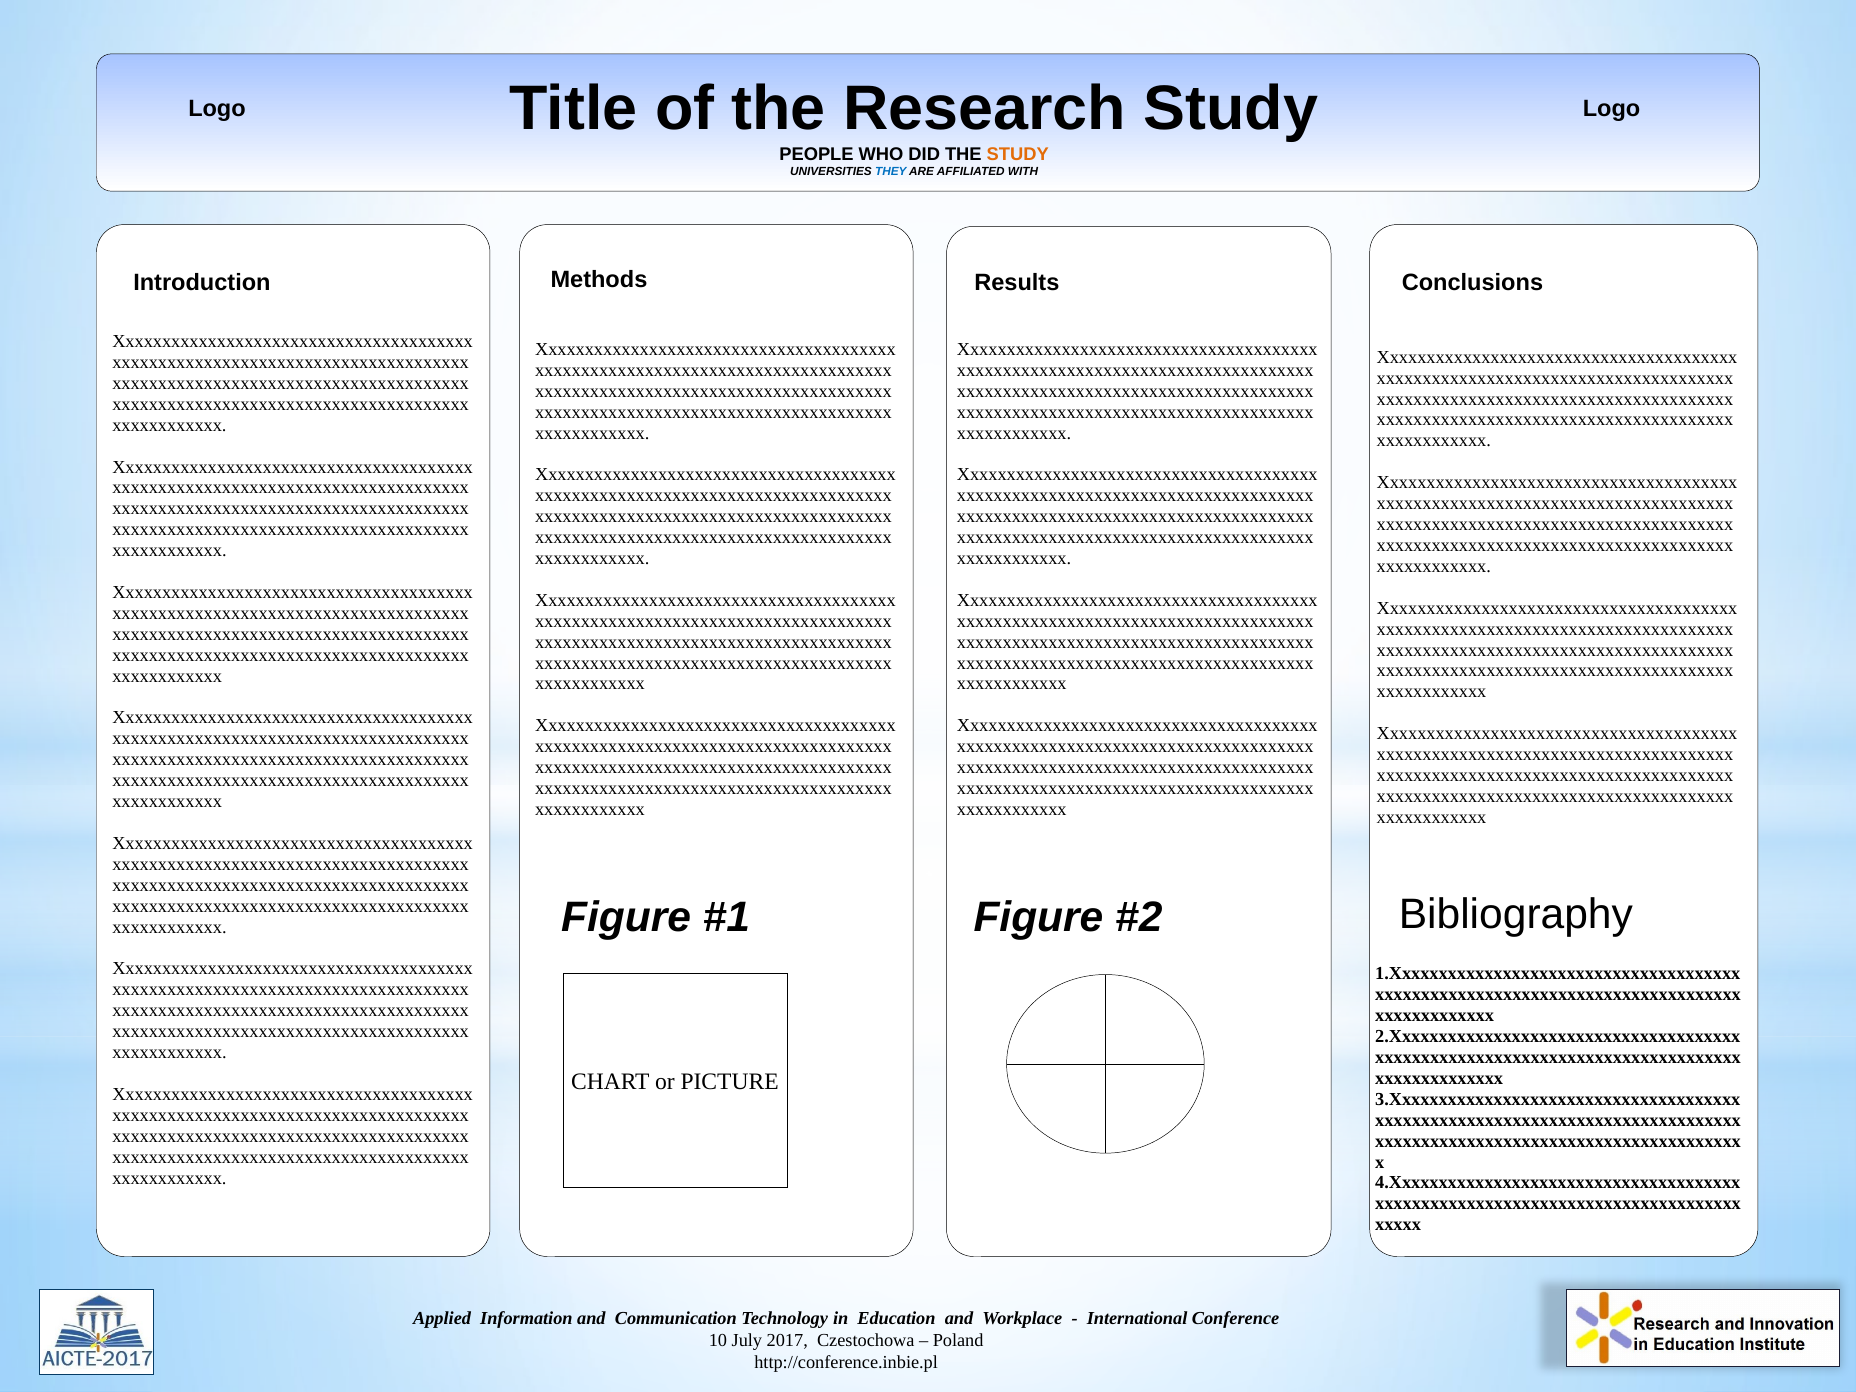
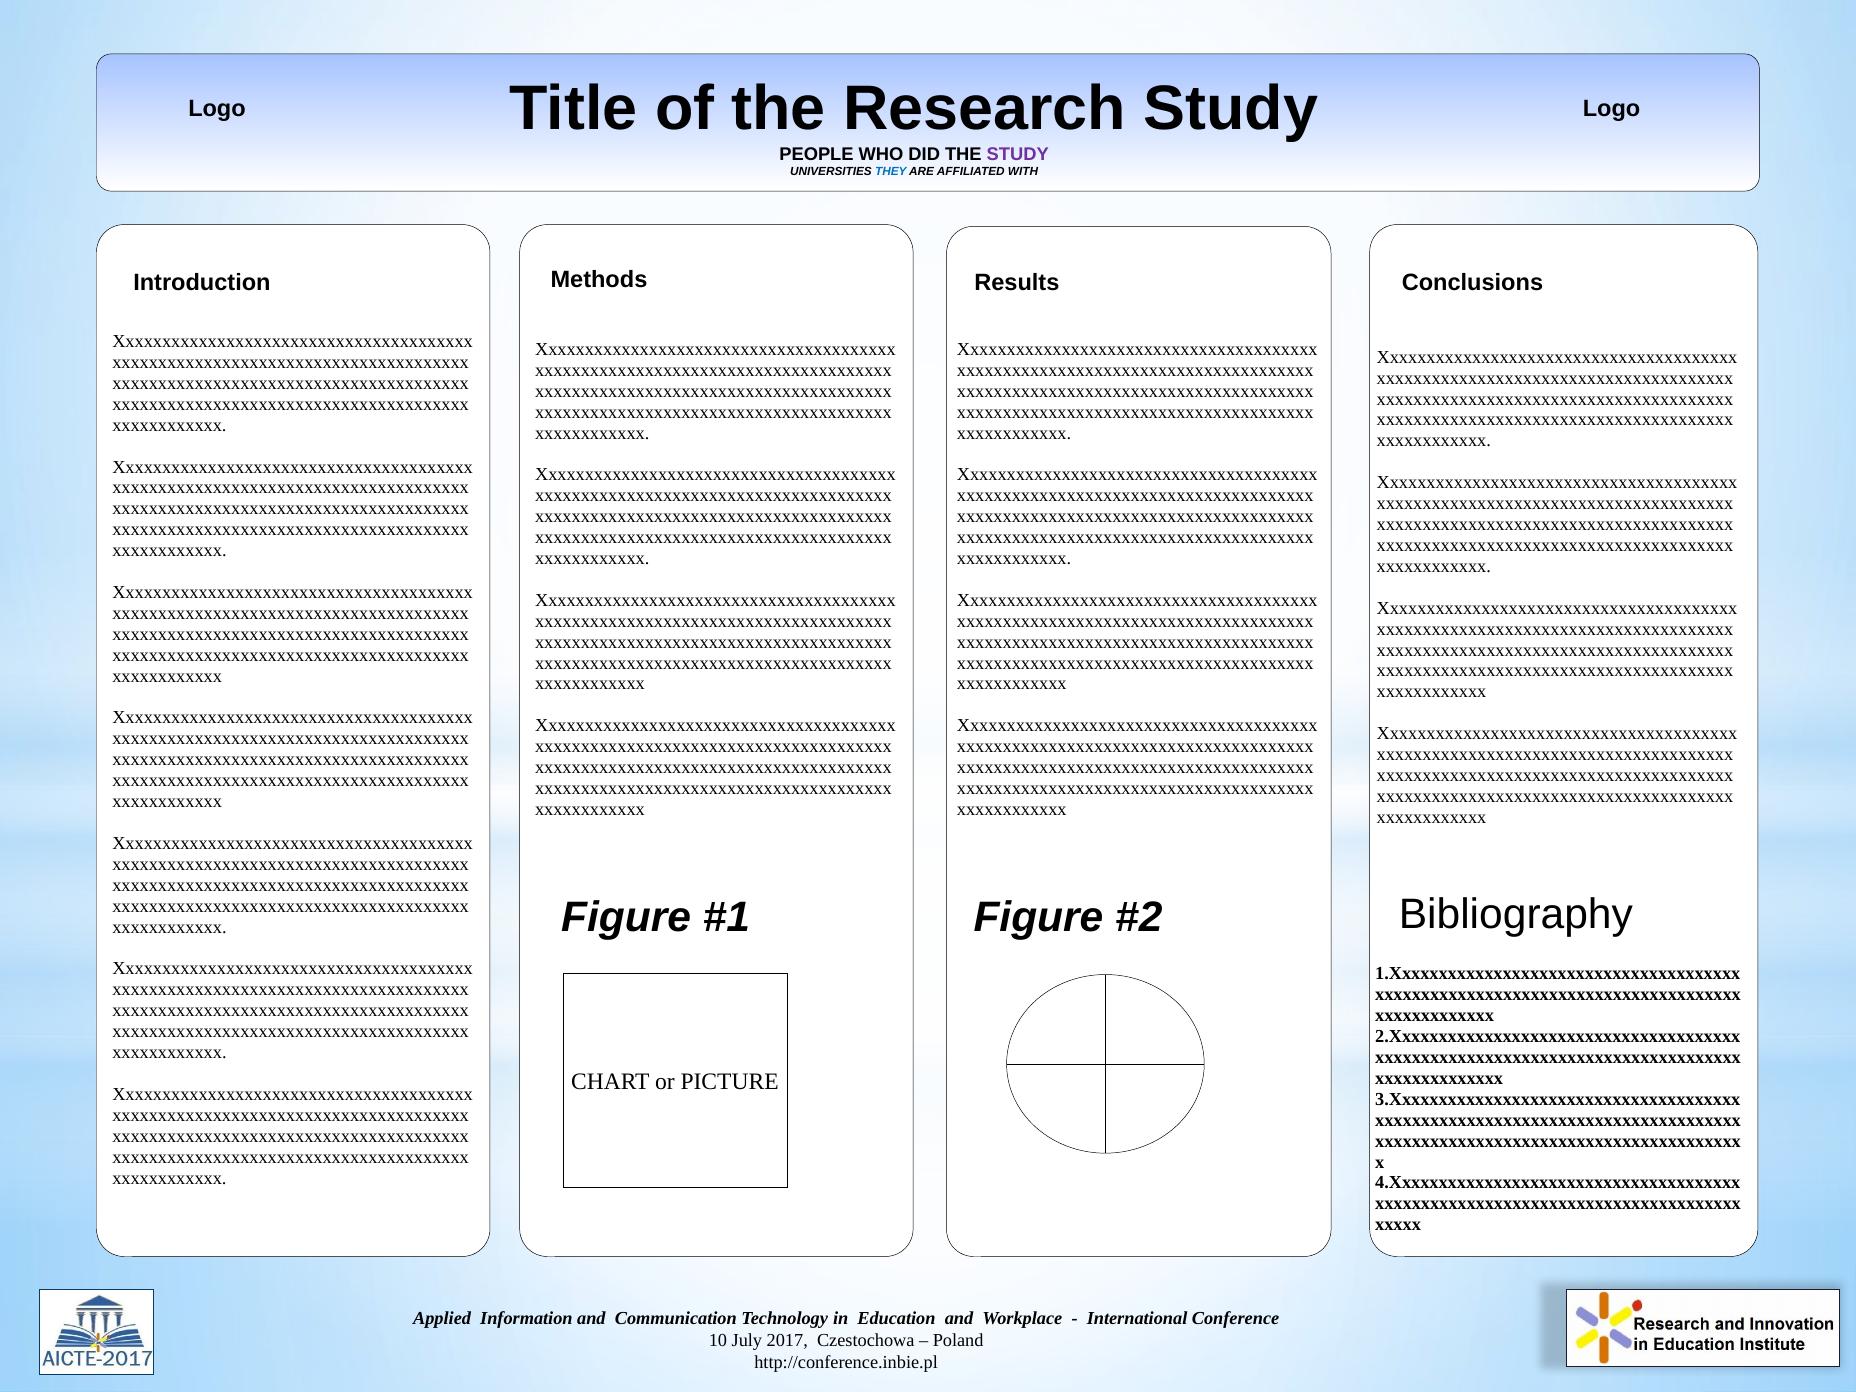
STUDY colour: orange -> purple (1018, 154)
